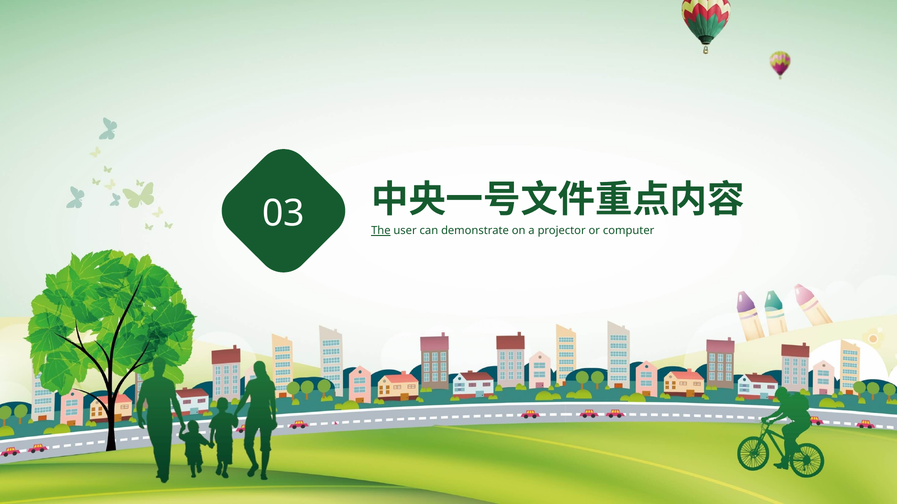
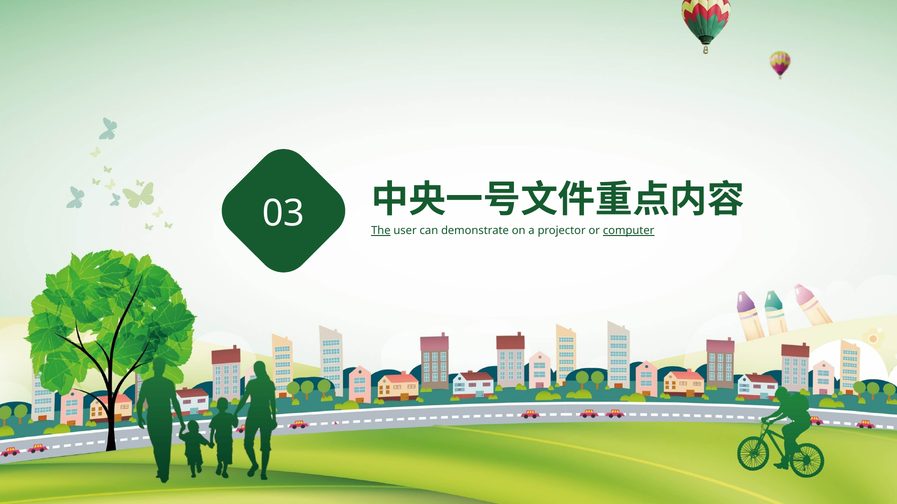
computer underline: none -> present (629, 231)
